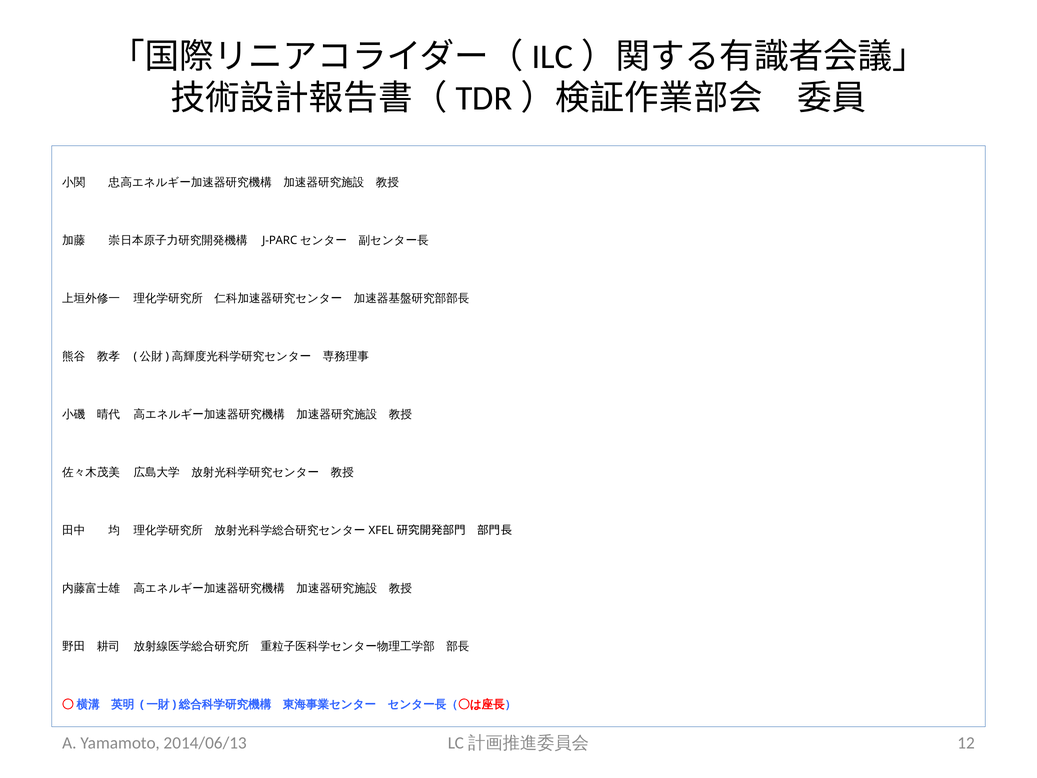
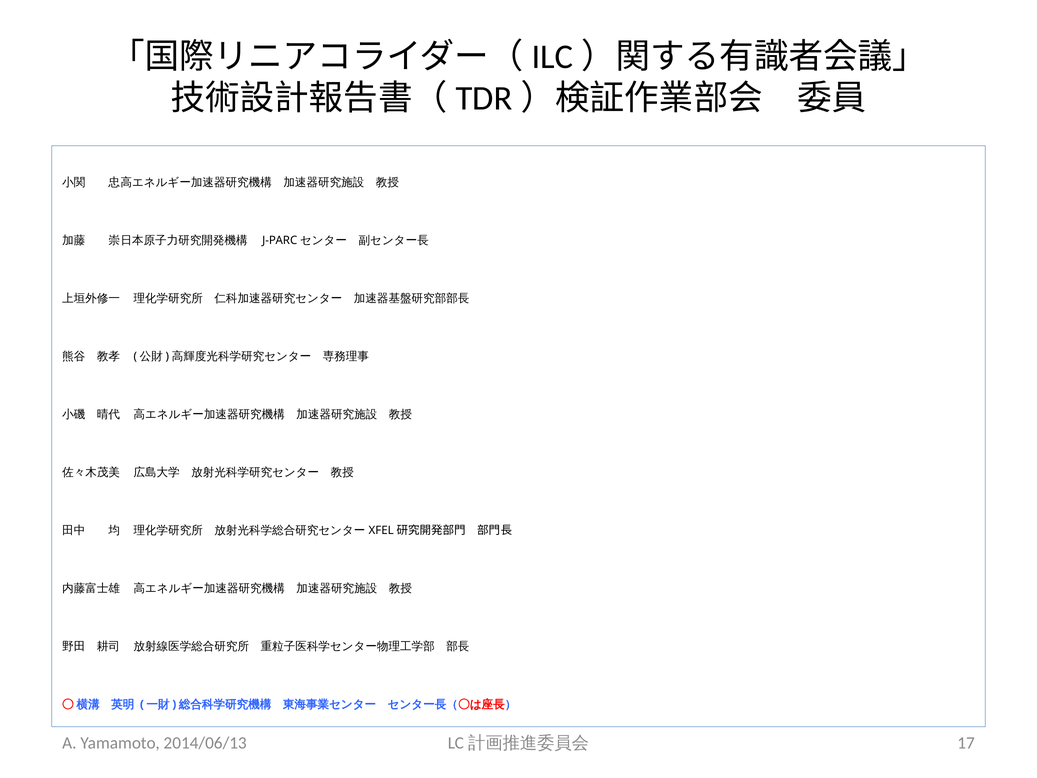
12: 12 -> 17 (966, 743)
